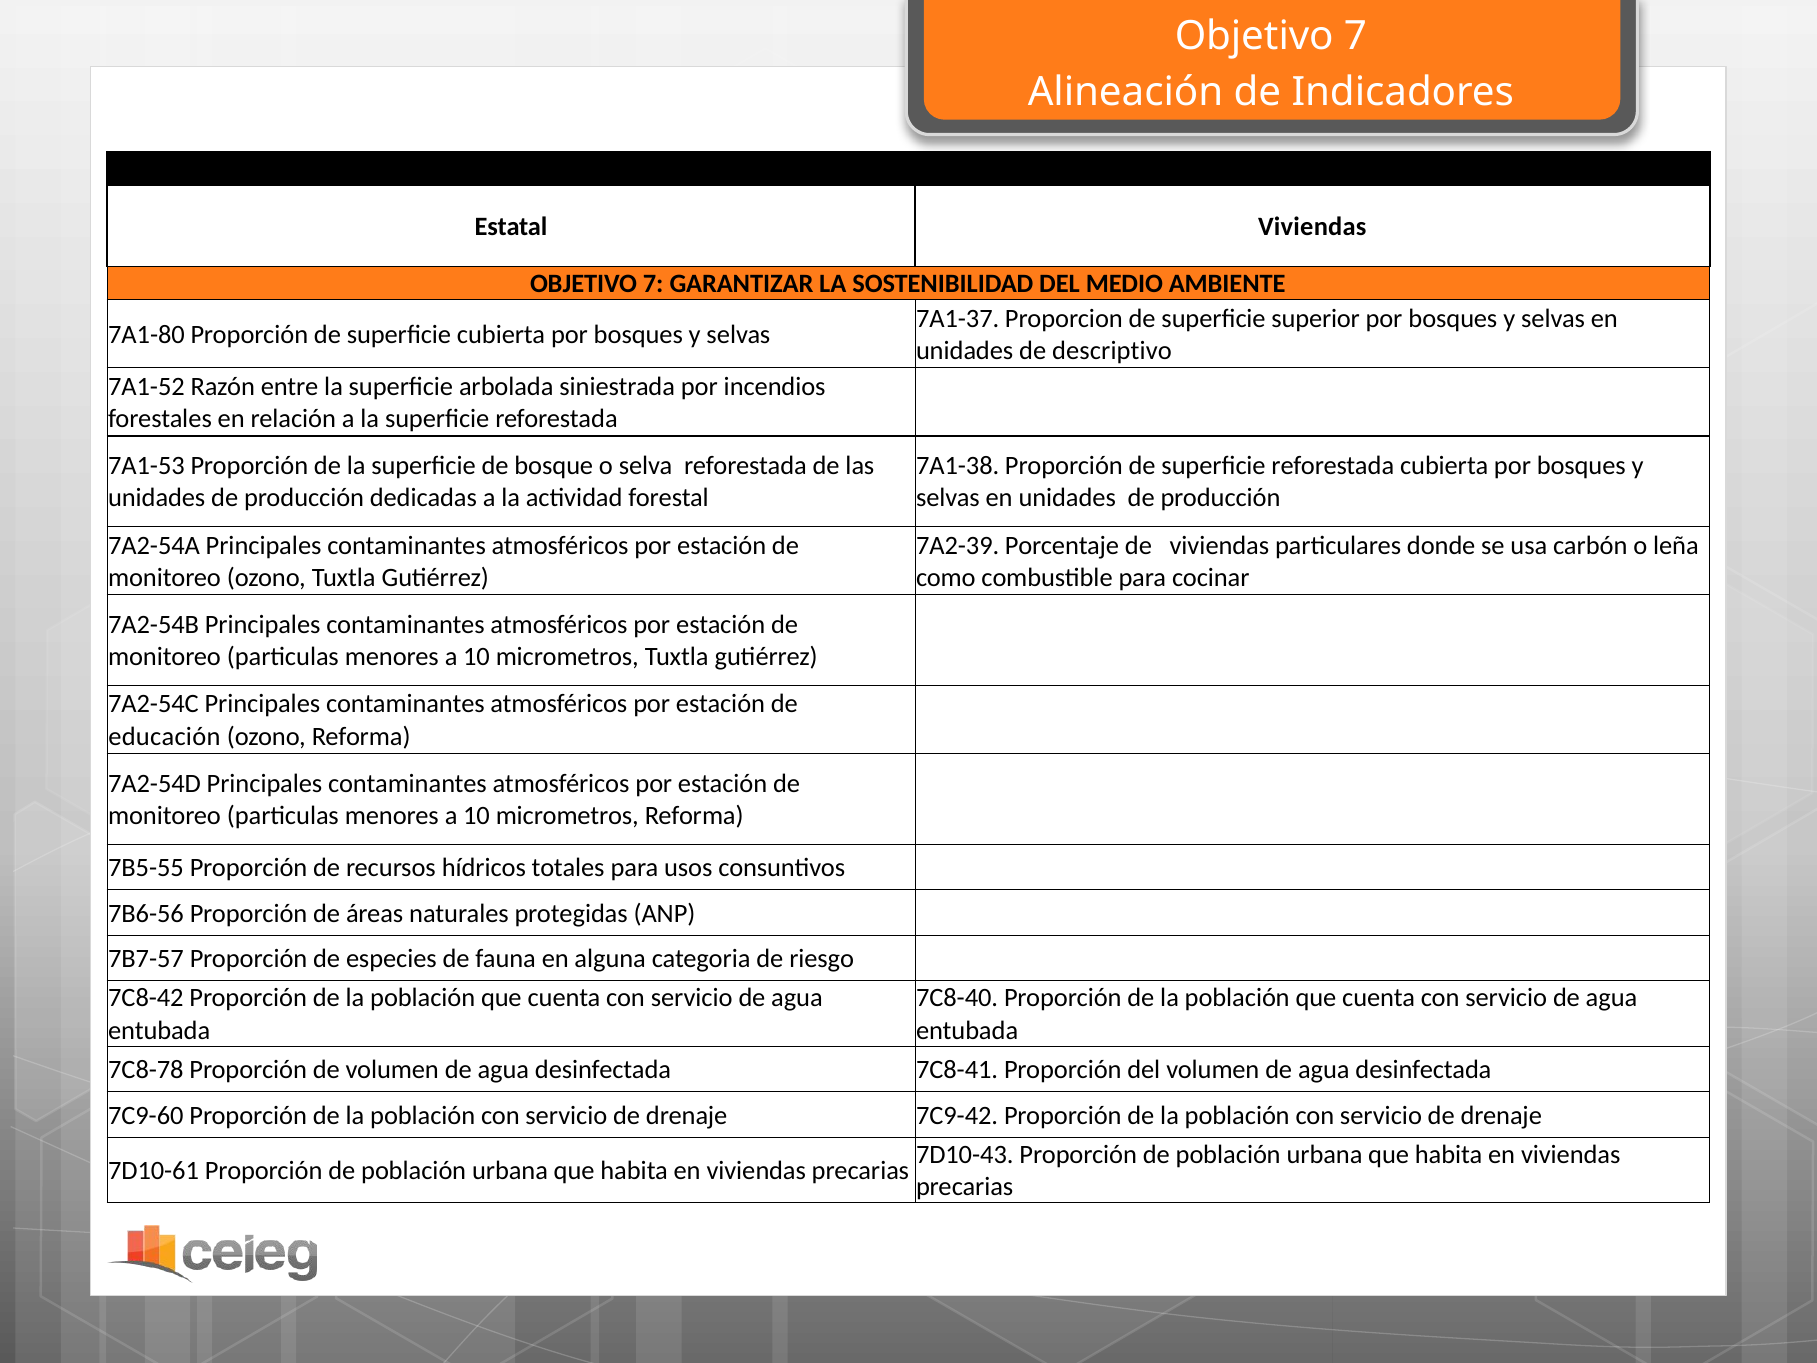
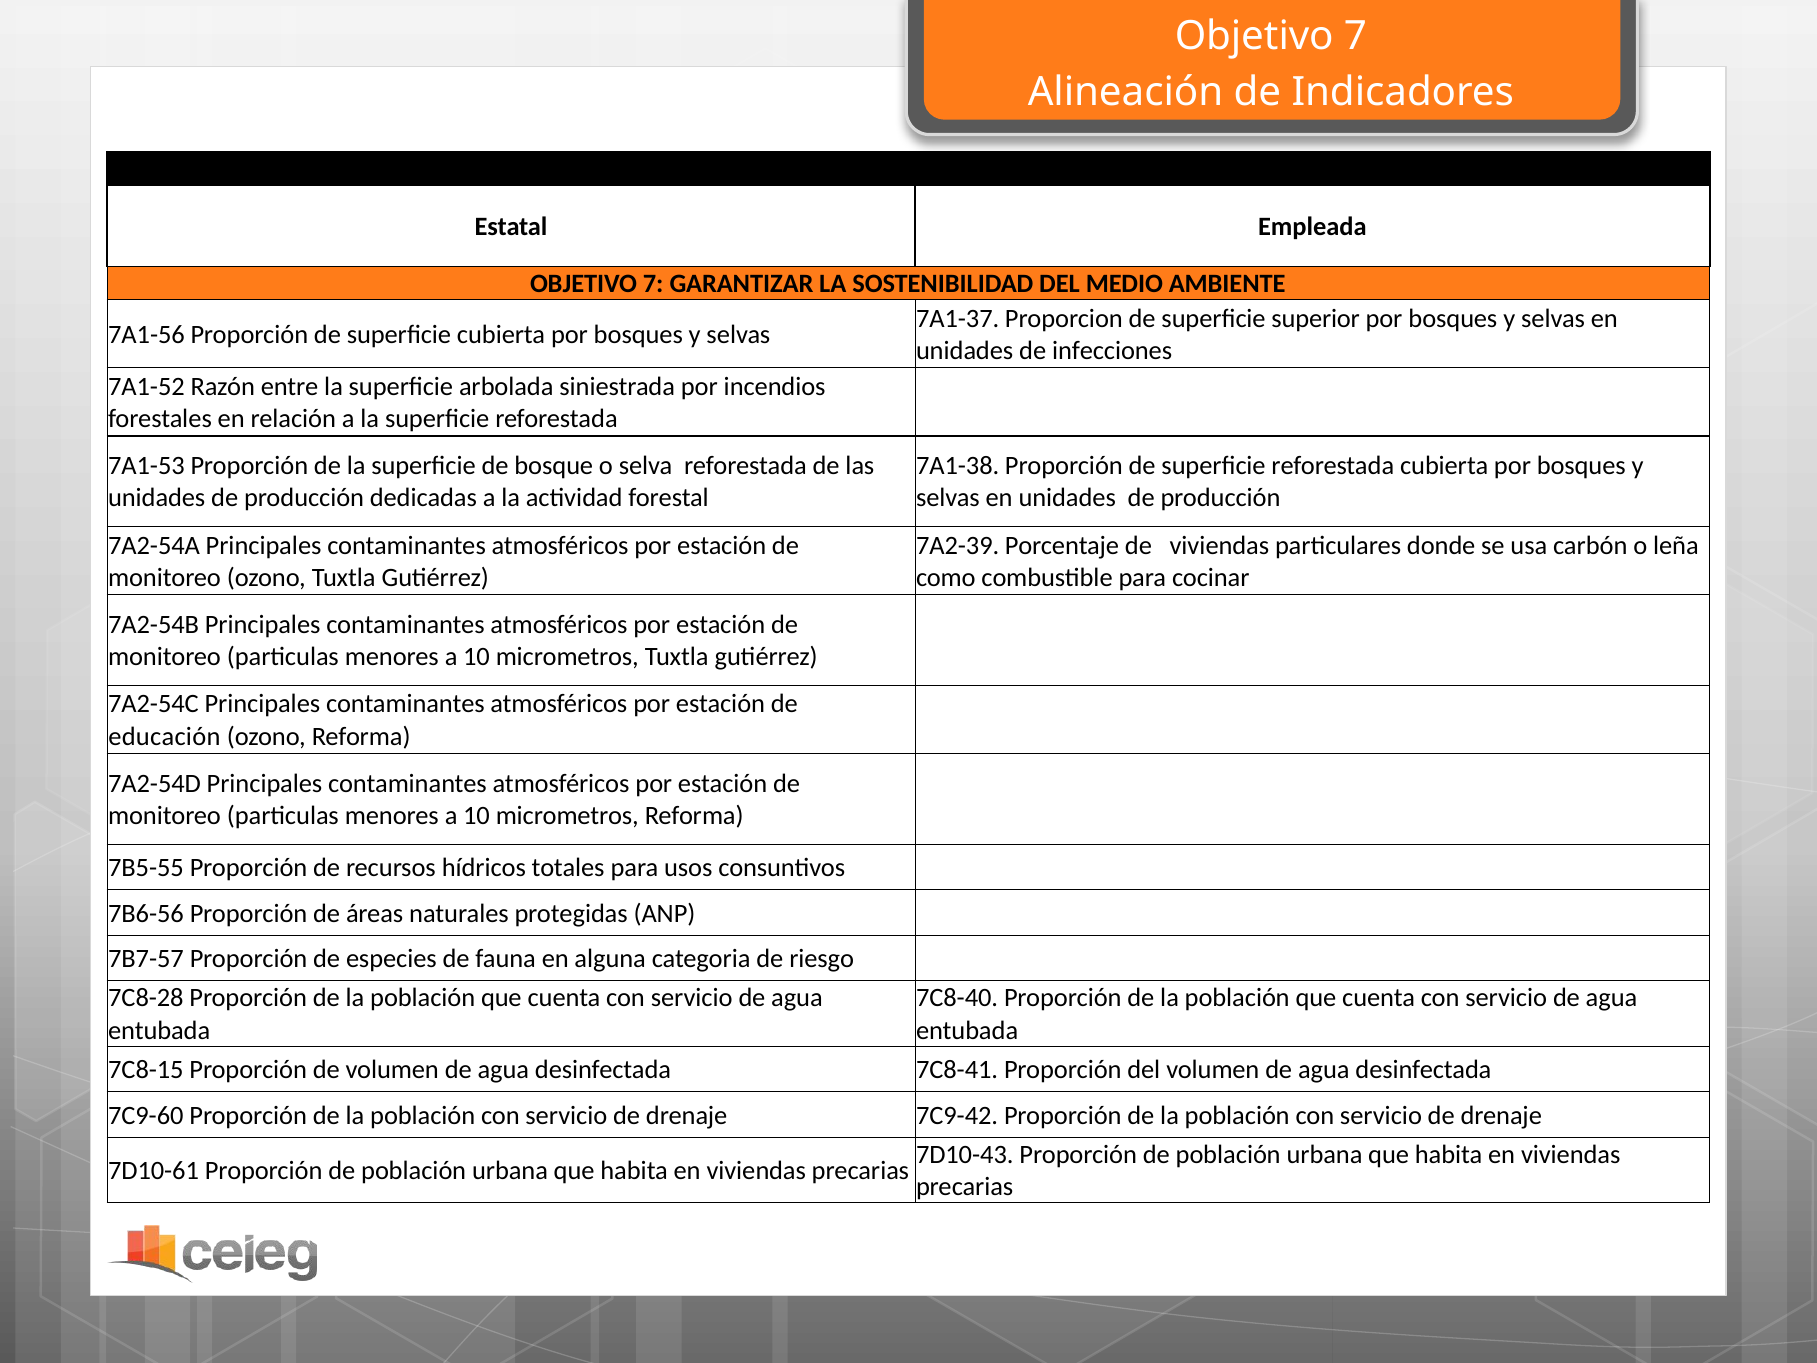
Estatal Viviendas: Viviendas -> Empleada (1312, 227)
7A1-80: 7A1-80 -> 7A1-56 (146, 335)
descriptivo: descriptivo -> infecciones (1112, 351)
7C8-42: 7C8-42 -> 7C8-28 (146, 998)
7C8-78: 7C8-78 -> 7C8-15 (146, 1070)
